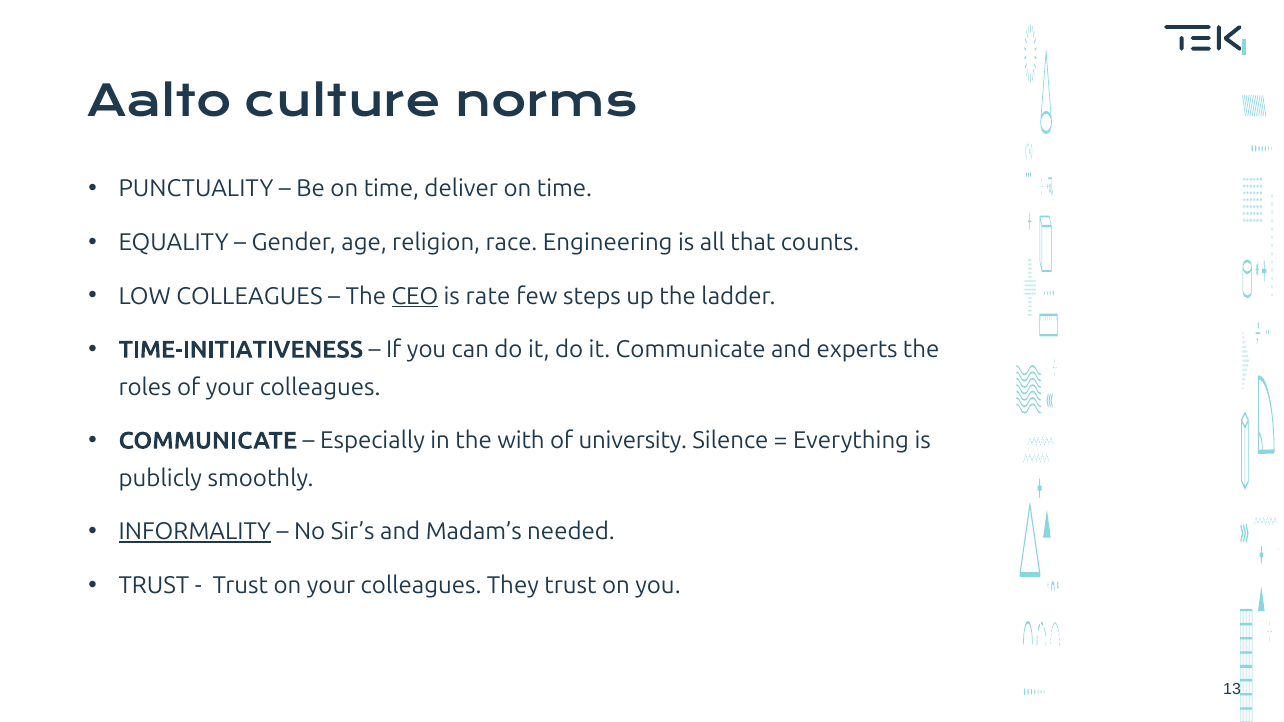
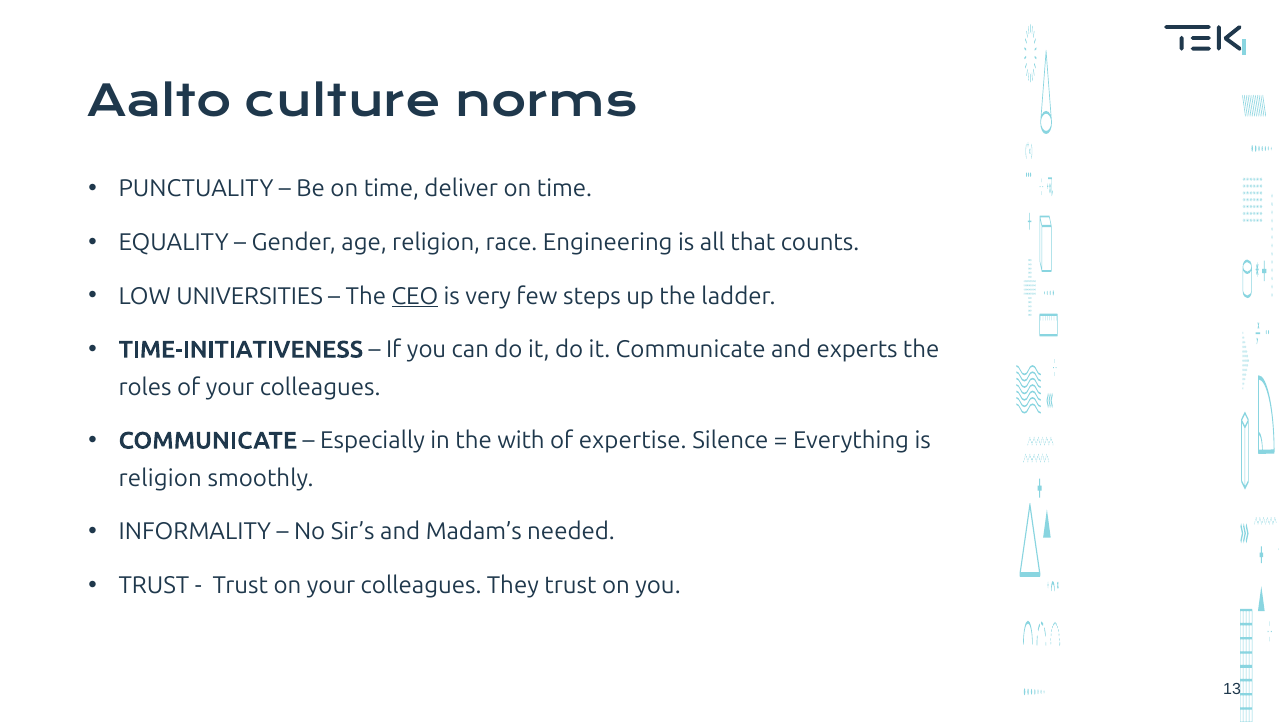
LOW COLLEAGUES: COLLEAGUES -> UNIVERSITIES (250, 296)
rate: rate -> very (488, 296)
university: university -> expertise (633, 441)
publicly: publicly -> religion (160, 478)
INFORMALITY underline: present -> none (195, 532)
